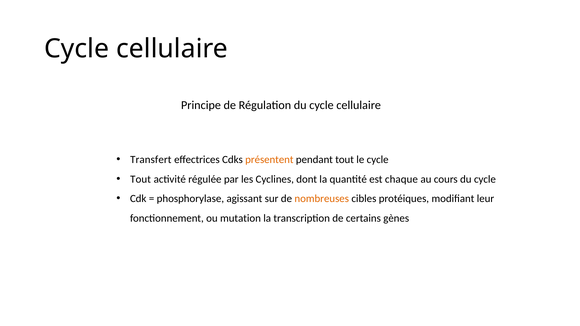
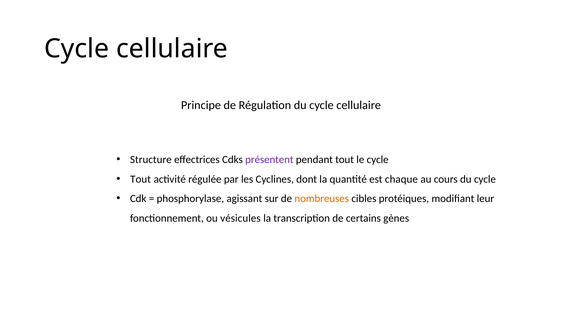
Transfert: Transfert -> Structure (151, 160)
présentent colour: orange -> purple (269, 160)
mutation: mutation -> vésicules (240, 218)
